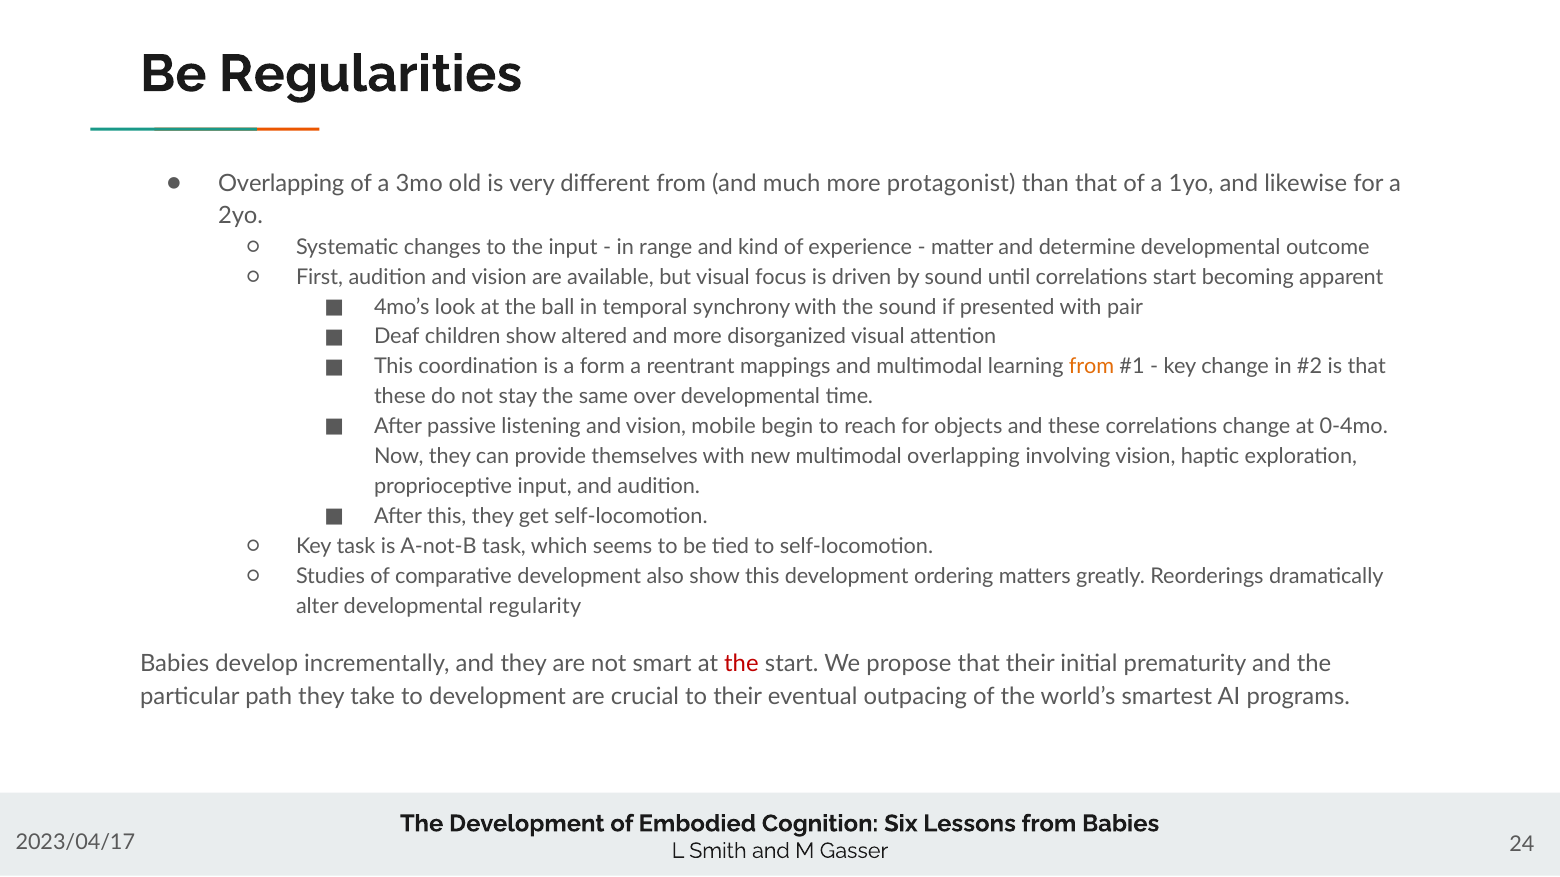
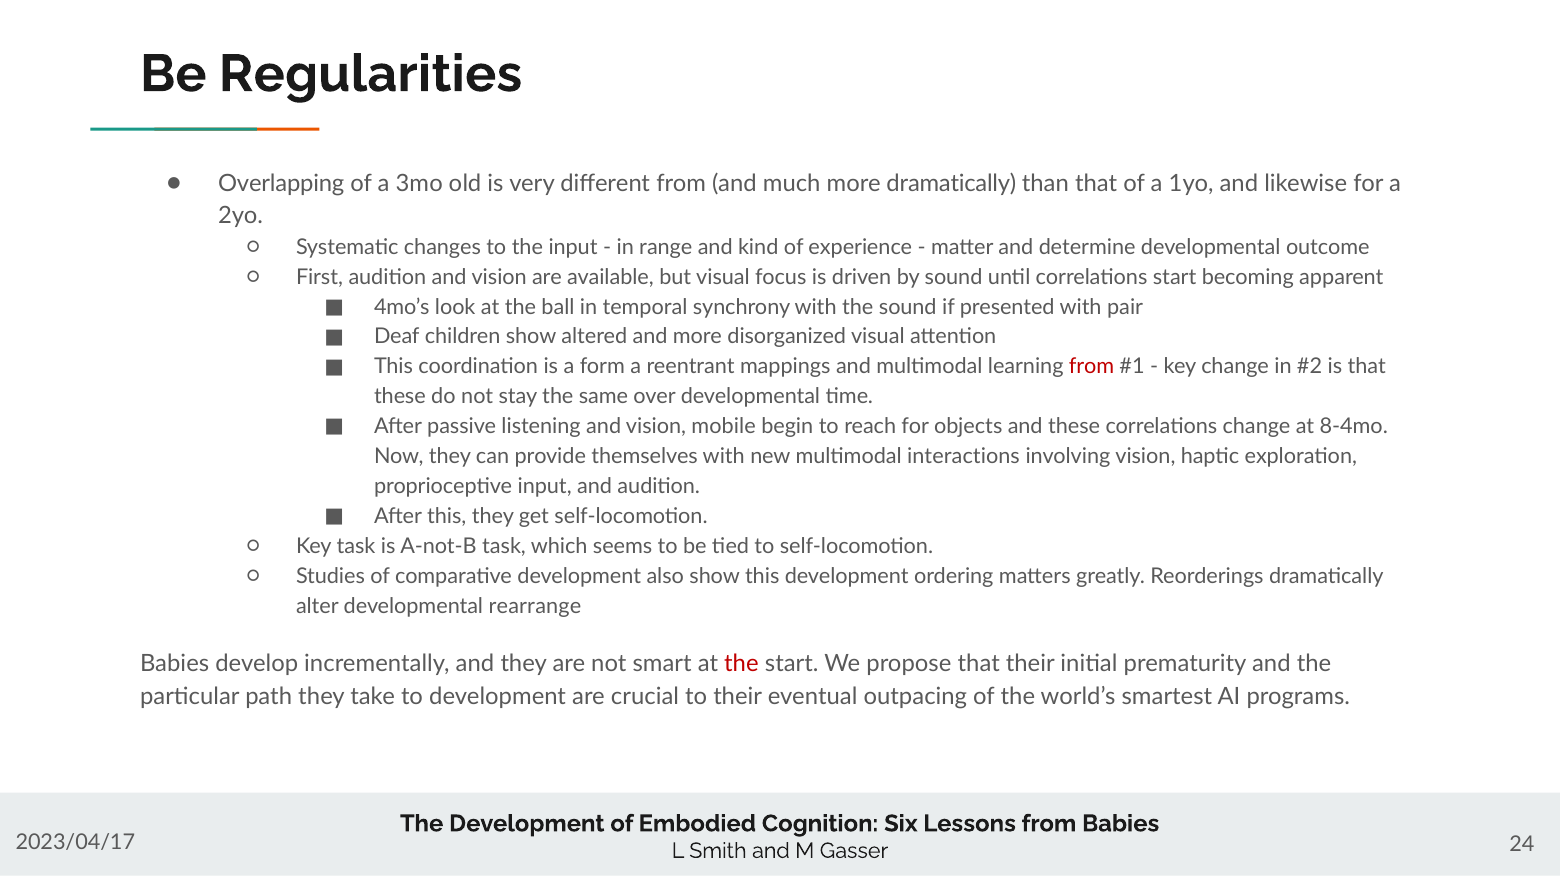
more protagonist: protagonist -> dramatically (951, 183)
from colour: orange -> red (1092, 367)
0-4mo: 0-4mo -> 8-4mo (1354, 427)
multimodal overlapping: overlapping -> interactions (963, 457)
regularity: regularity -> rearrange (535, 606)
